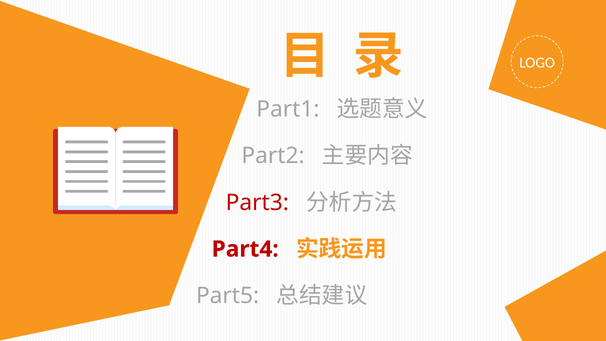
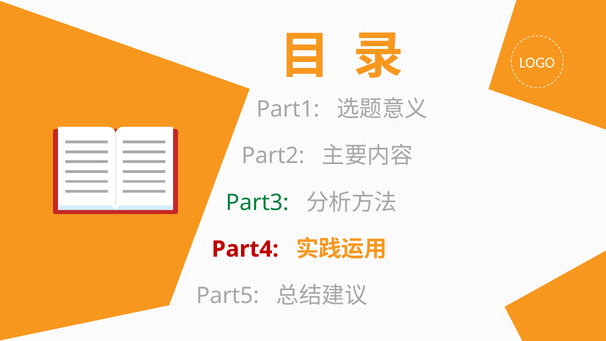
Part3 colour: red -> green (257, 202)
